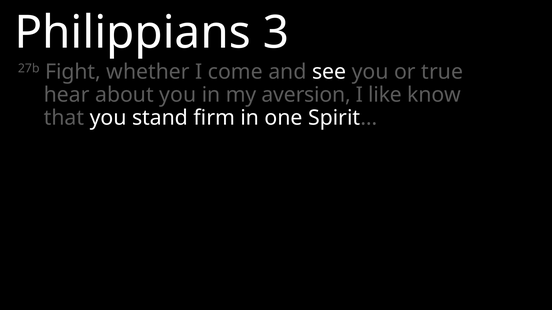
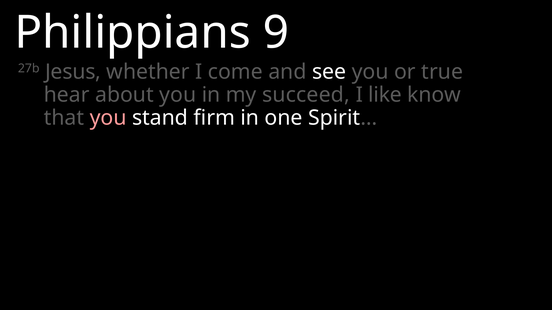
3: 3 -> 9 (276, 33)
Fight: Fight -> Jesus (73, 72)
aversion: aversion -> succeed (306, 95)
you colour: white -> pink (108, 118)
